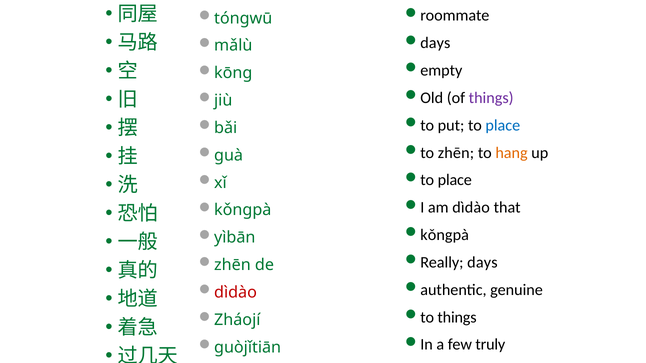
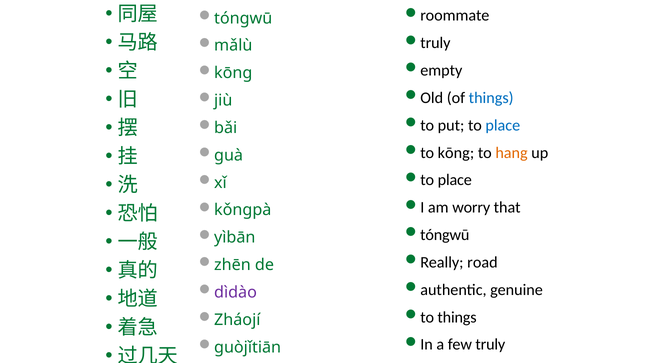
days: days -> truly (435, 43)
things colour: purple -> blue (491, 98)
to zhēn: zhēn -> kōng (456, 153)
am dìdào: dìdào -> worry (471, 208)
kǒngpà: kǒngpà -> tóngwū (445, 235)
Really days: days -> road (482, 263)
dìdào colour: red -> purple (236, 293)
